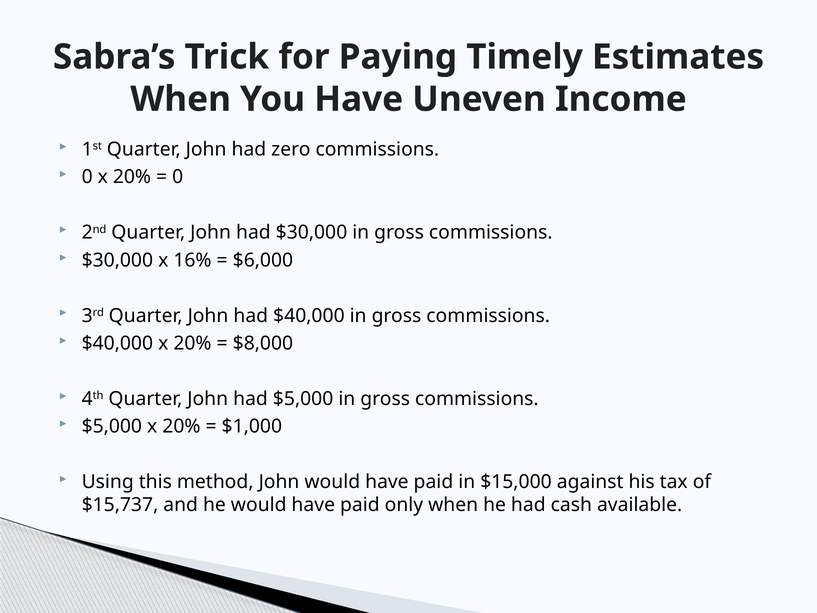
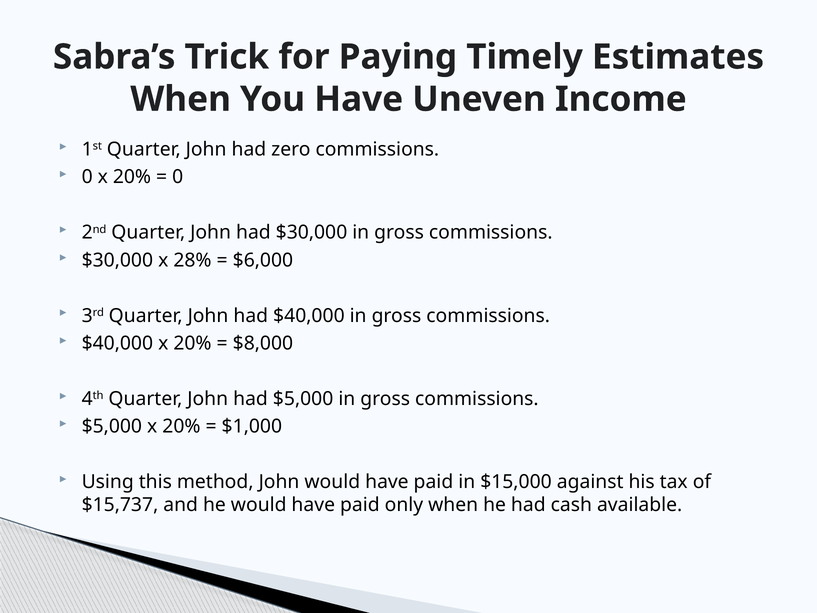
16%: 16% -> 28% (192, 260)
